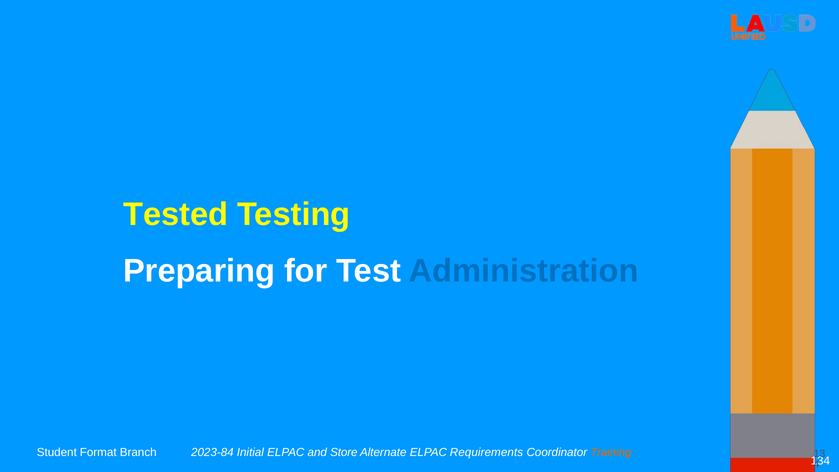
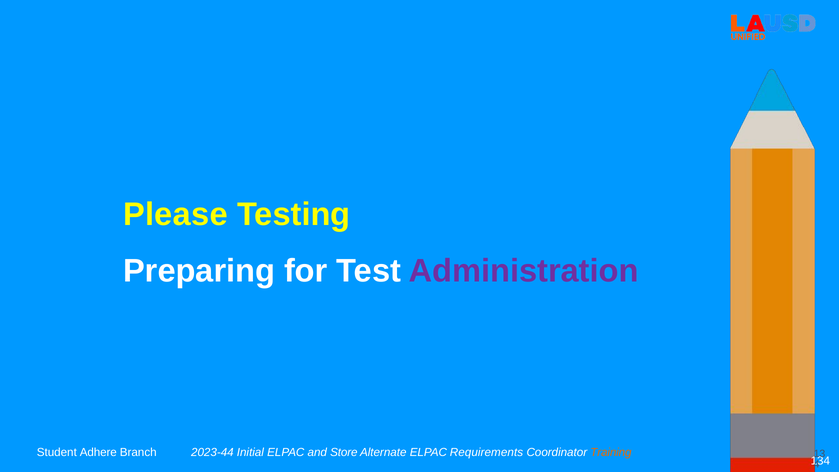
Tested: Tested -> Please (175, 214)
Administration colour: blue -> purple (524, 271)
Format: Format -> Adhere (98, 452)
2023-84: 2023-84 -> 2023-44 (212, 452)
